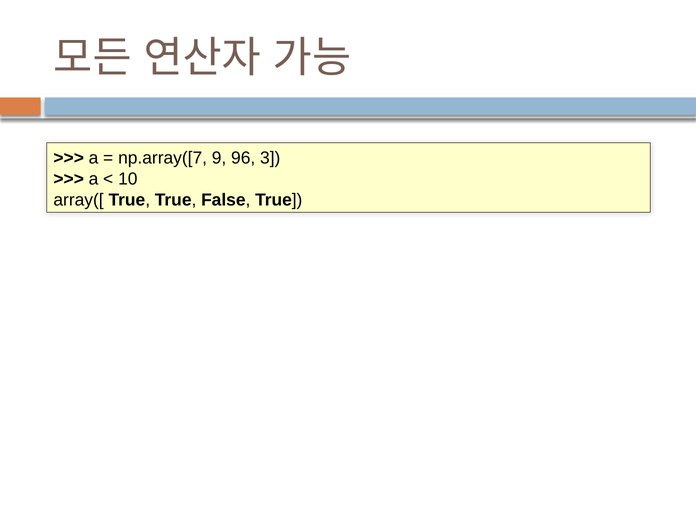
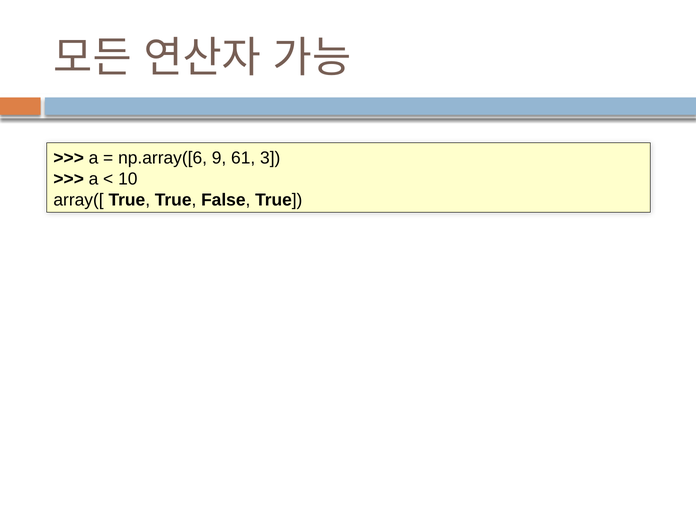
np.array([7: np.array([7 -> np.array([6 (163, 158)
96: 96 -> 61 (243, 158)
